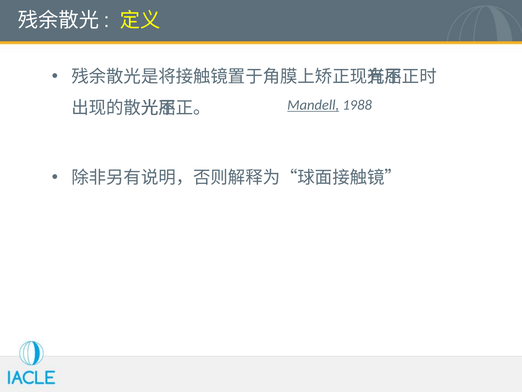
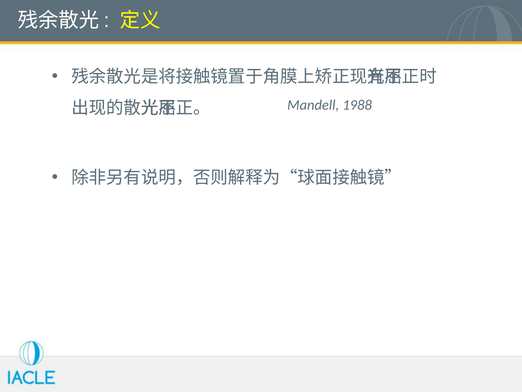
Mandell underline: present -> none (313, 105)
